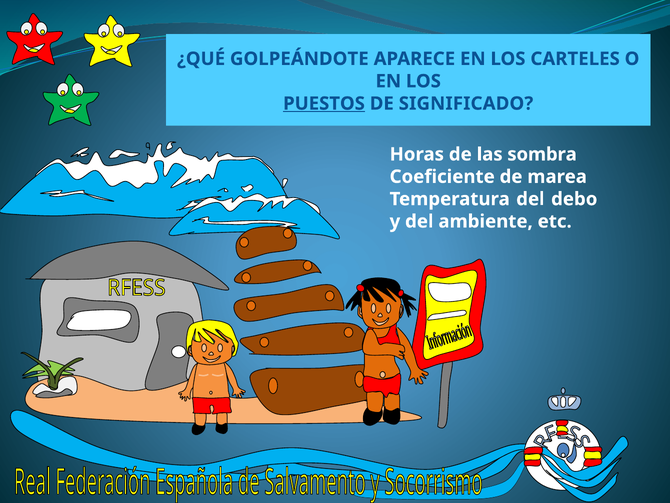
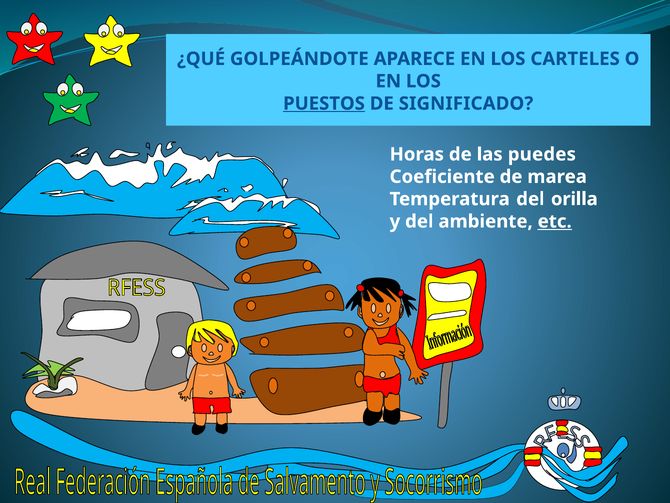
sombra: sombra -> puedes (542, 154)
debo: debo -> orilla (574, 199)
etc underline: none -> present (555, 221)
